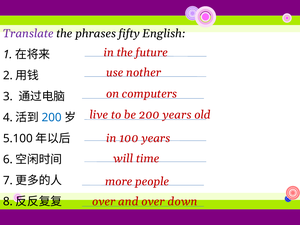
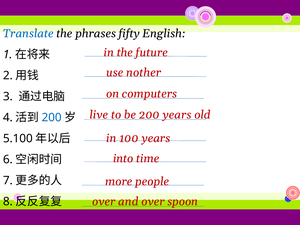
Translate colour: purple -> blue (28, 33)
will: will -> into (123, 159)
down: down -> spoon (183, 201)
